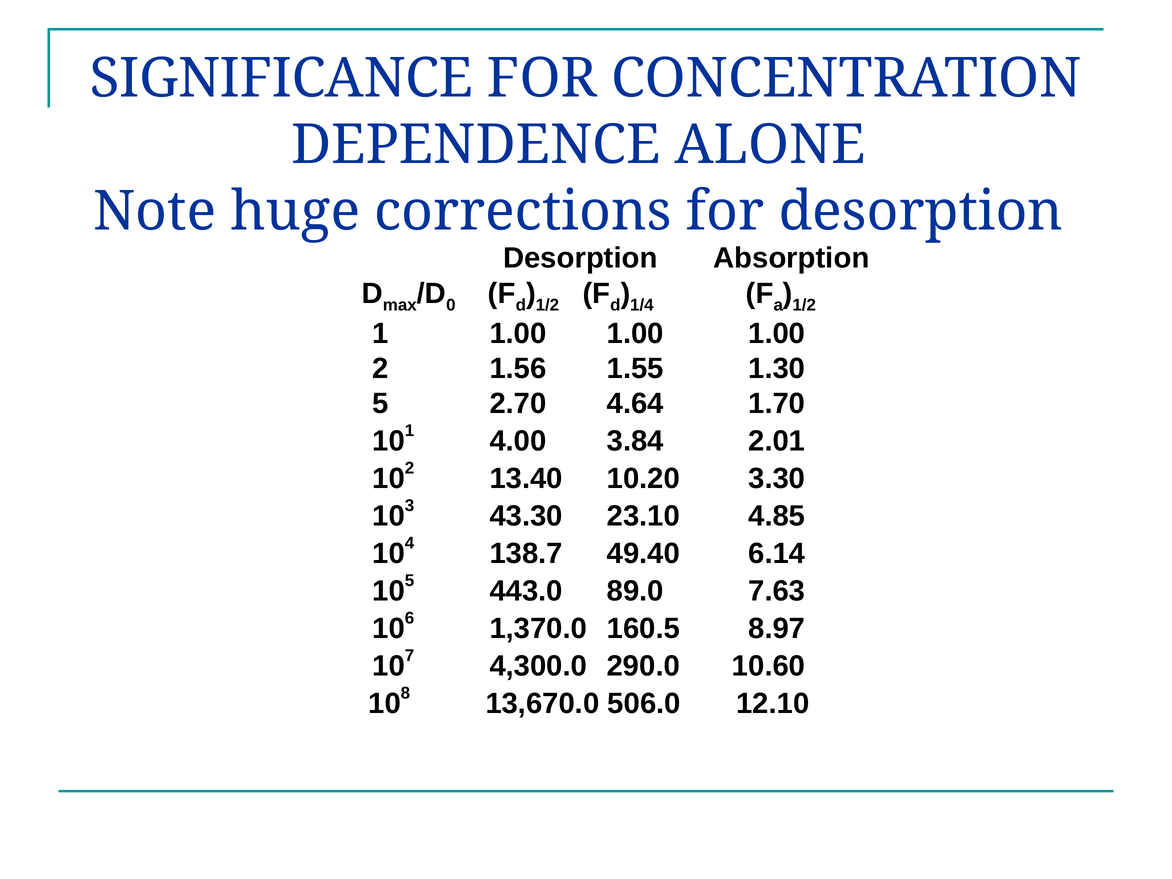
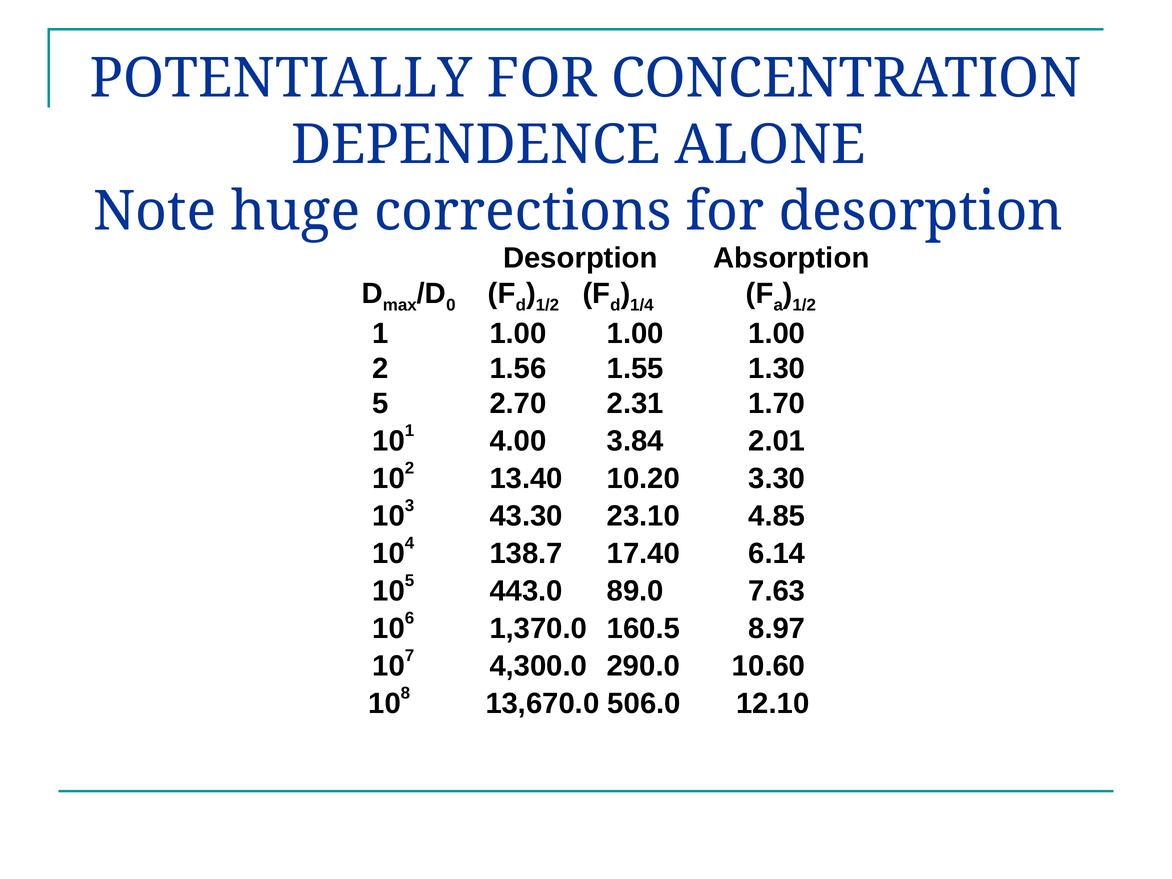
SIGNIFICANCE: SIGNIFICANCE -> POTENTIALLY (281, 79)
4.64: 4.64 -> 2.31 (635, 404)
49.40: 49.40 -> 17.40 (643, 554)
